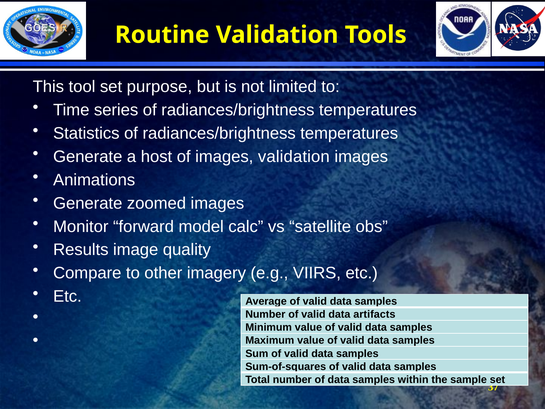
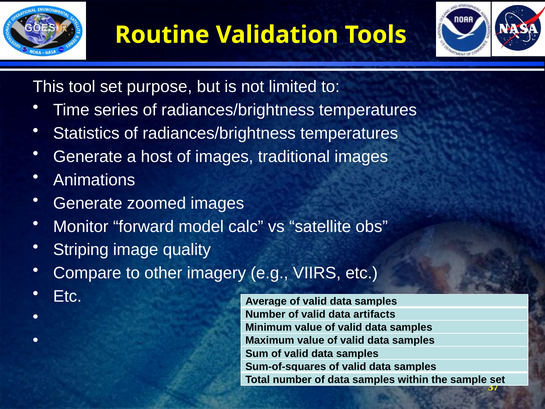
images validation: validation -> traditional (294, 156)
Results: Results -> Striping (81, 250)
